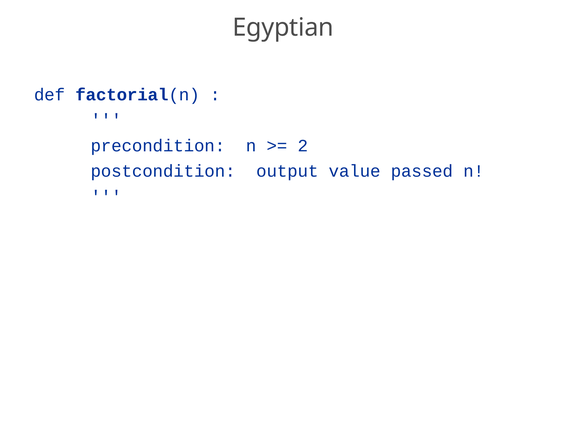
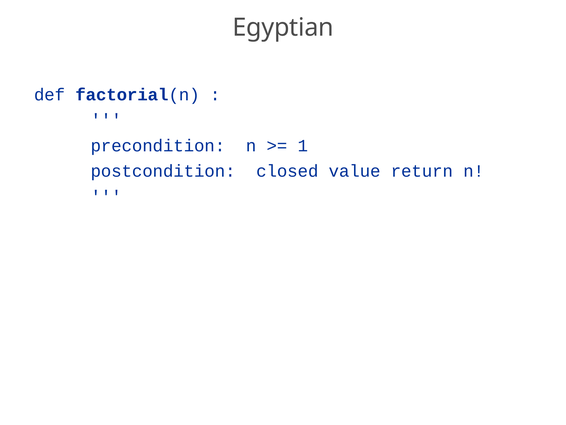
2: 2 -> 1 (303, 146)
output: output -> closed (287, 171)
passed: passed -> return (422, 171)
